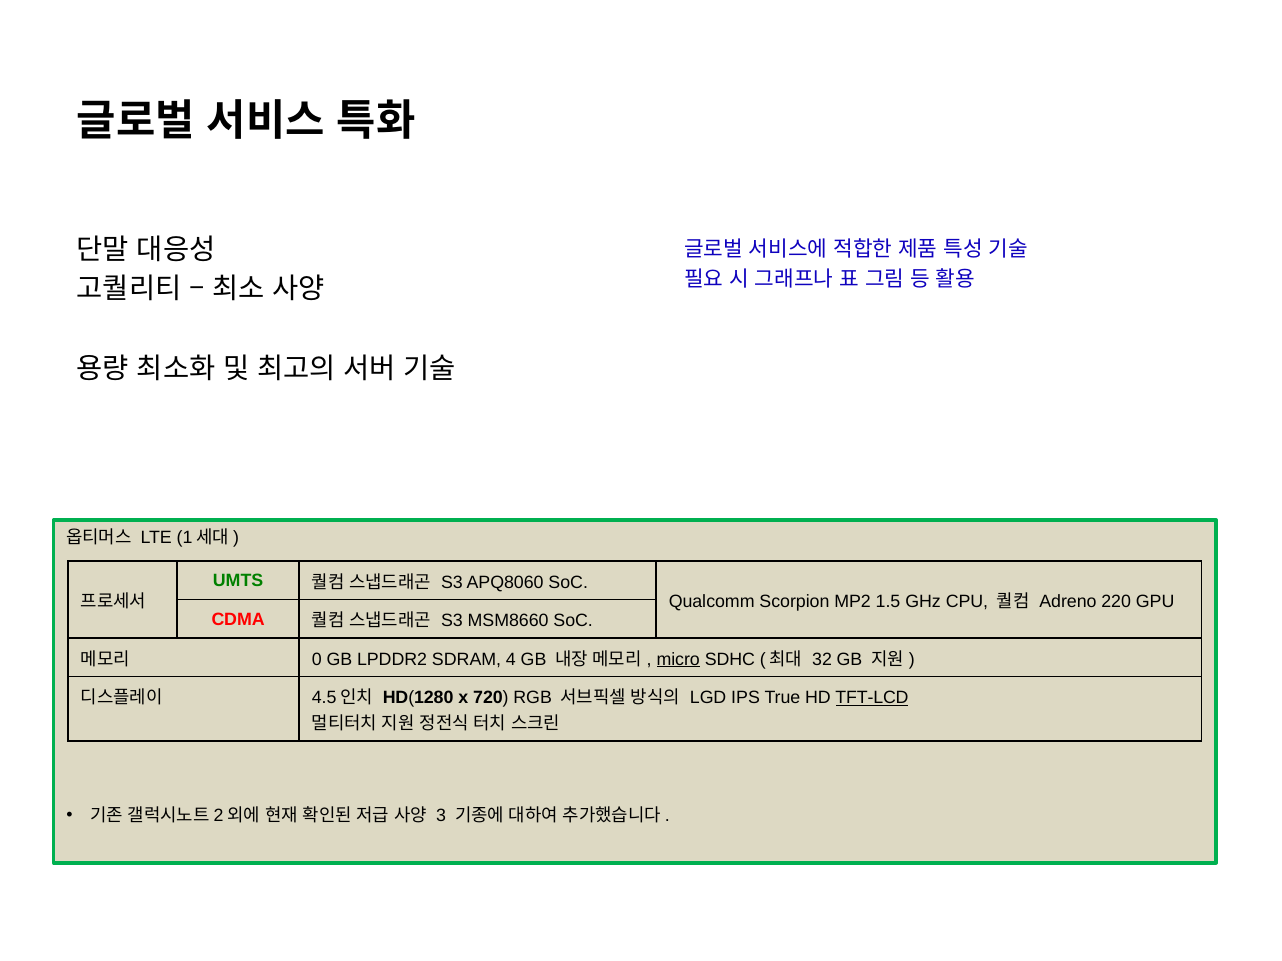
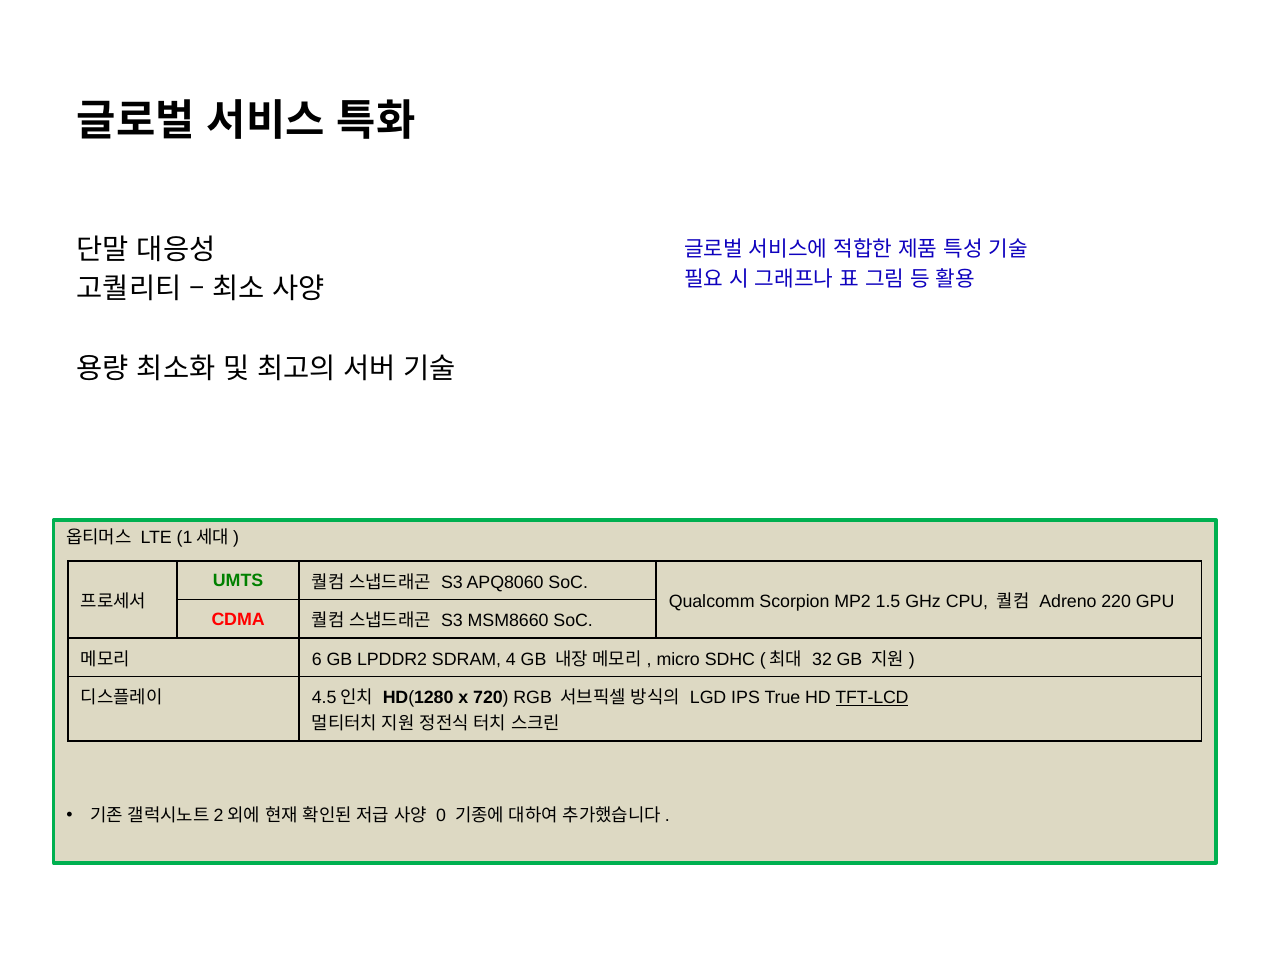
0: 0 -> 6 (317, 660)
micro underline: present -> none (678, 660)
3: 3 -> 0 (441, 817)
